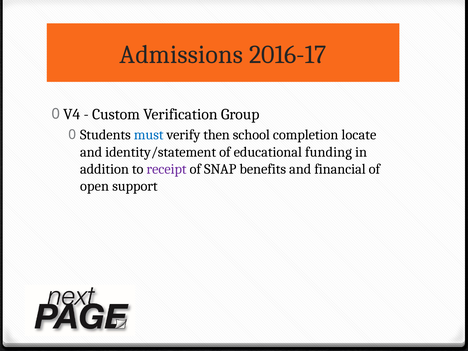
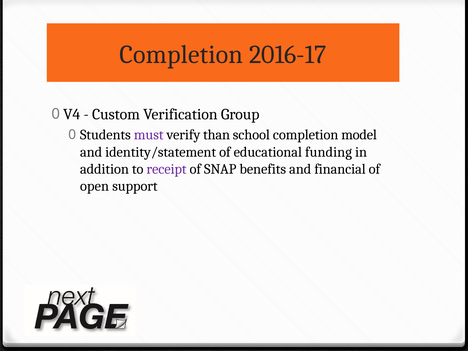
Admissions: Admissions -> Completion (181, 54)
must colour: blue -> purple (149, 135)
then: then -> than (217, 135)
locate: locate -> model (359, 135)
